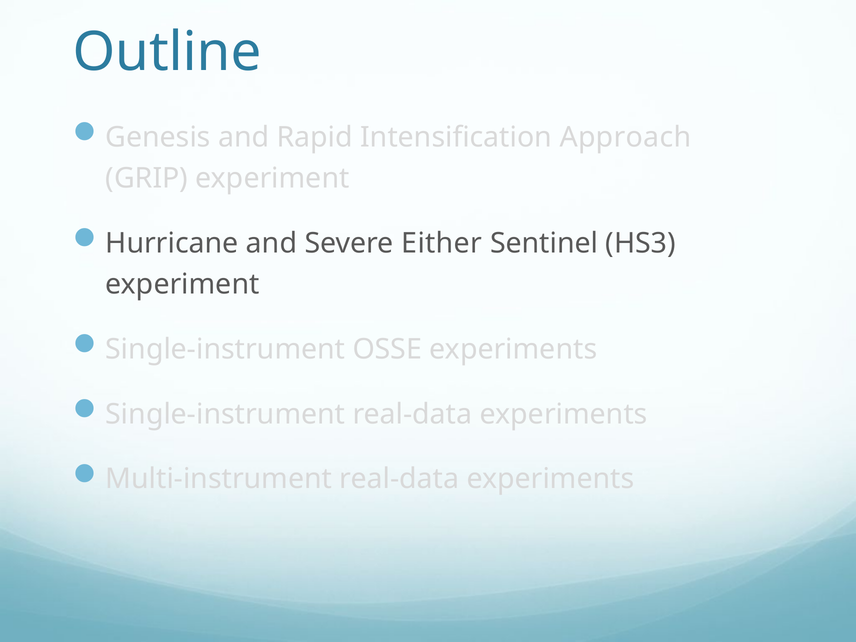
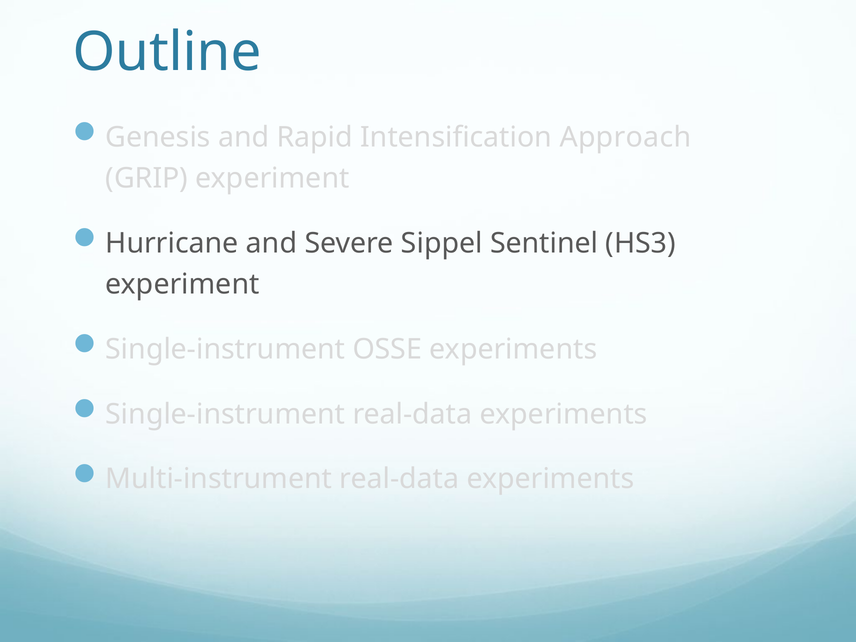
Either: Either -> Sippel (442, 243)
